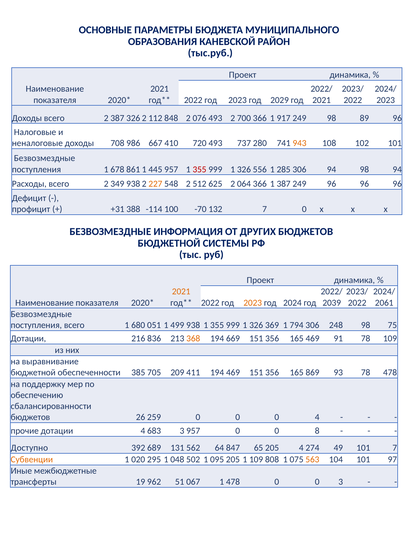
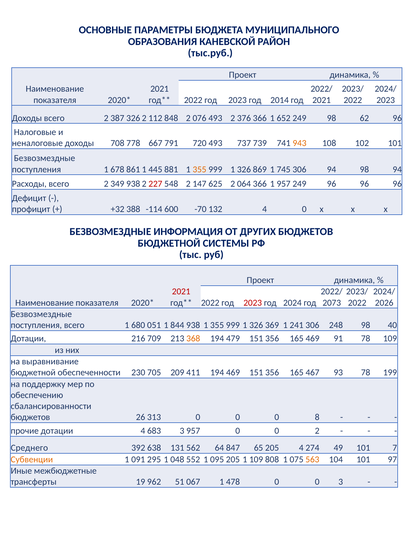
2029: 2029 -> 2014 (280, 100)
700: 700 -> 376 (244, 118)
917: 917 -> 652 (284, 118)
89: 89 -> 62 (364, 118)
986: 986 -> 778 (133, 143)
410: 410 -> 791 (171, 143)
280: 280 -> 739 (260, 143)
445 957: 957 -> 881 (171, 170)
355 colour: red -> orange (199, 170)
556: 556 -> 869 (260, 170)
285: 285 -> 745 (284, 170)
227 colour: orange -> red (155, 184)
512: 512 -> 147 (199, 184)
1 387: 387 -> 957 (284, 184)
+31: +31 -> +32 (118, 209)
100: 100 -> 600 (171, 209)
132 7: 7 -> 4 (265, 209)
2021 colour: orange -> red (181, 292)
2023 colour: orange -> red (253, 303)
2039: 2039 -> 2073 (332, 303)
2061: 2061 -> 2026 (384, 303)
499: 499 -> 844 (177, 326)
794: 794 -> 241 (297, 326)
75: 75 -> 40 (392, 326)
836: 836 -> 709 (154, 339)
669: 669 -> 479 (233, 339)
385: 385 -> 230 (138, 373)
869: 869 -> 467 (313, 373)
78 478: 478 -> 199 (390, 373)
259: 259 -> 313 (154, 418)
0 4: 4 -> 8 (317, 418)
0 8: 8 -> 2 (317, 431)
Доступно: Доступно -> Среднего (29, 448)
689: 689 -> 638 (154, 448)
020: 020 -> 091 (138, 460)
502: 502 -> 552 (193, 460)
